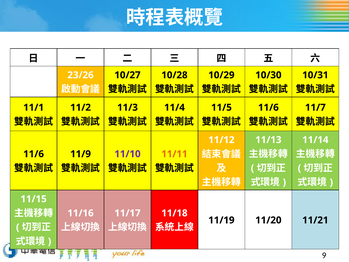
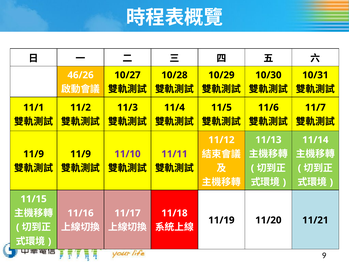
23/26: 23/26 -> 46/26 (81, 75)
11/6: 11/6 -> 11/9 (34, 154)
11/11 colour: orange -> purple (174, 154)
